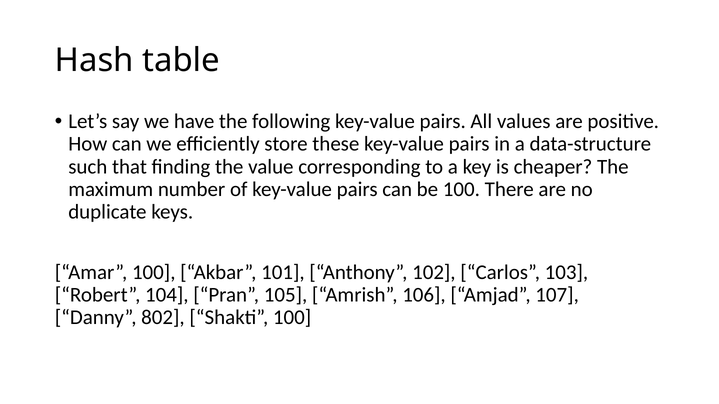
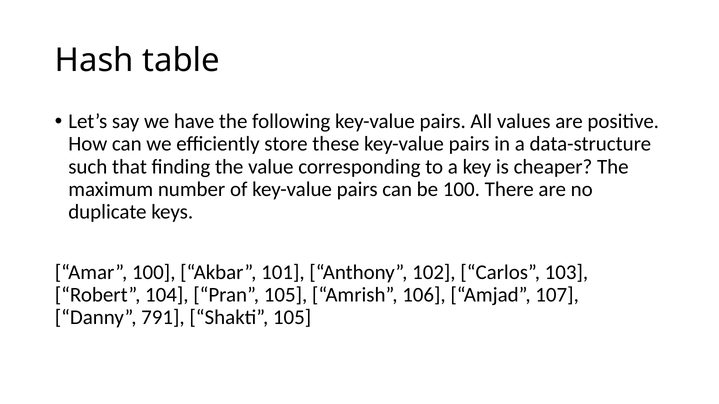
802: 802 -> 791 (163, 318)
Shakti 100: 100 -> 105 (292, 318)
